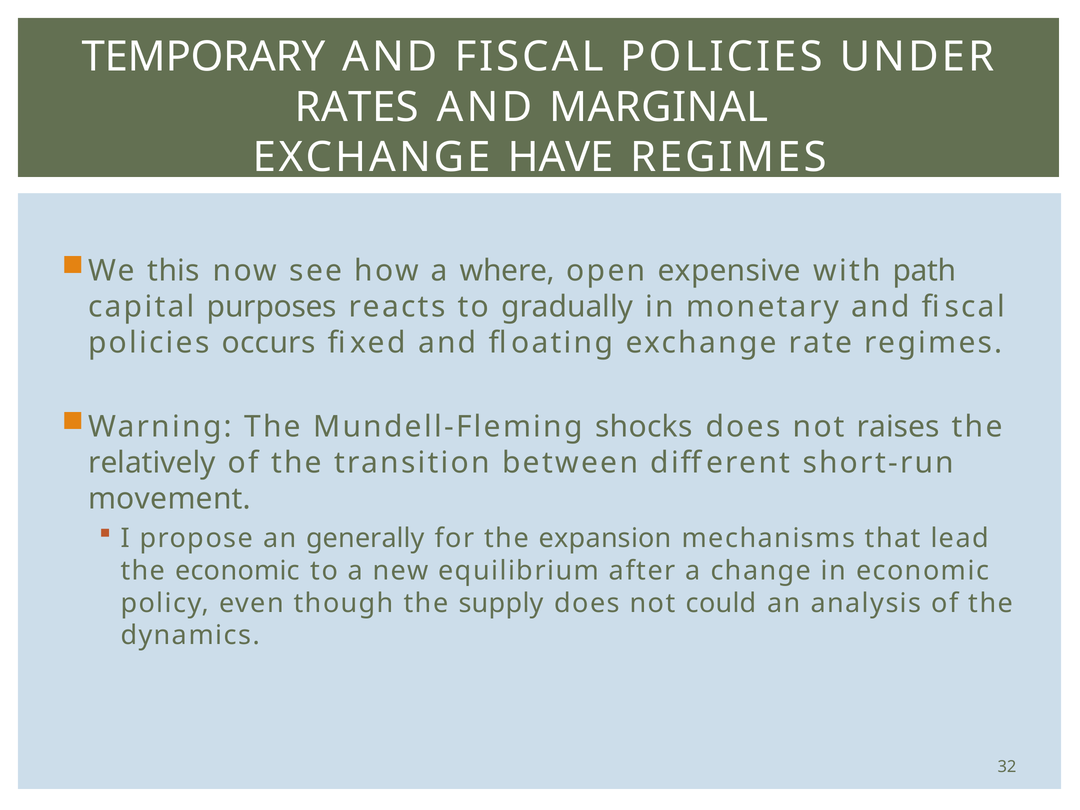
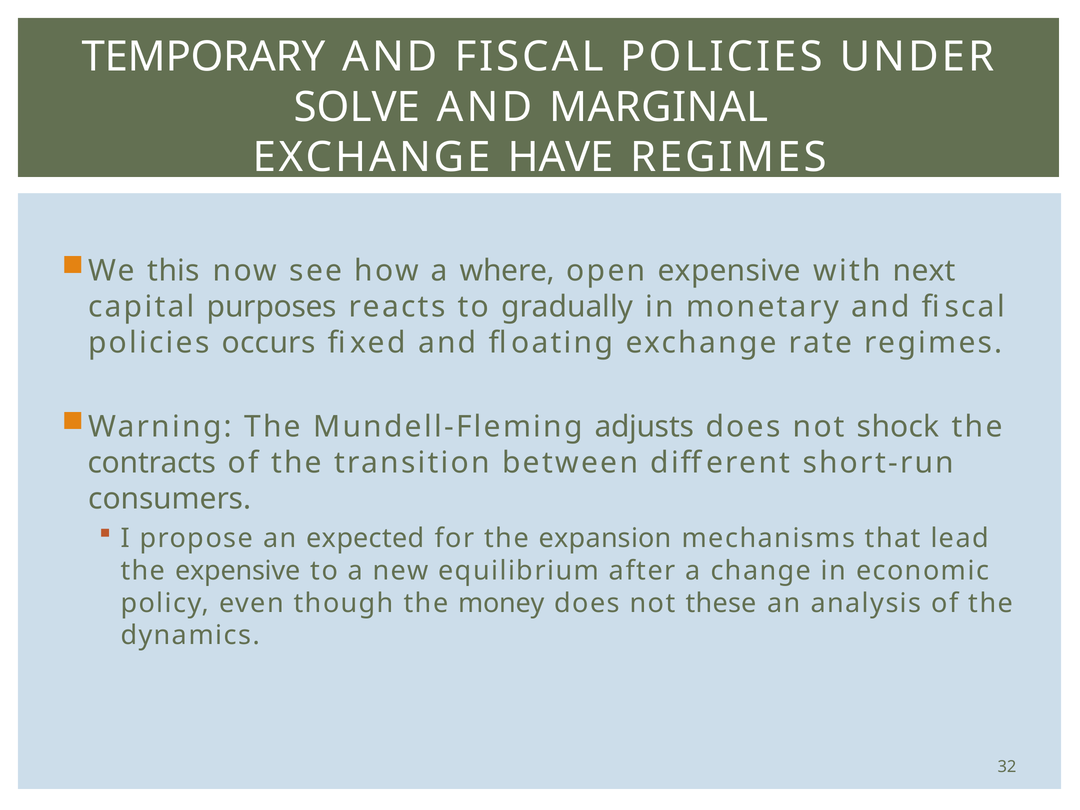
RATES: RATES -> SOLVE (357, 107)
path: path -> next (924, 271)
shocks: shocks -> adjusts (644, 427)
raises: raises -> shock (898, 427)
relatively: relatively -> contracts (152, 463)
movement: movement -> consumers (170, 499)
generally: generally -> expected (365, 538)
the economic: economic -> expensive (238, 571)
supply: supply -> money (501, 603)
could: could -> these (721, 603)
